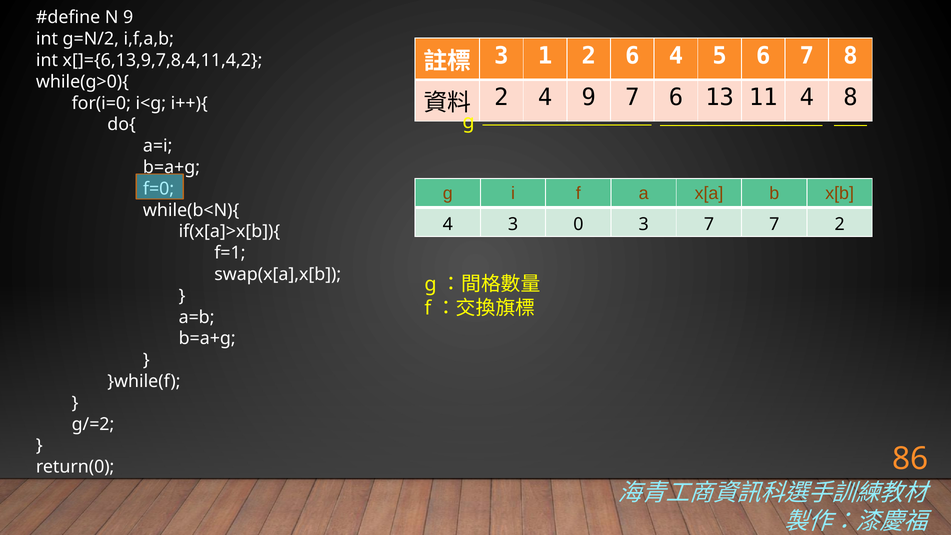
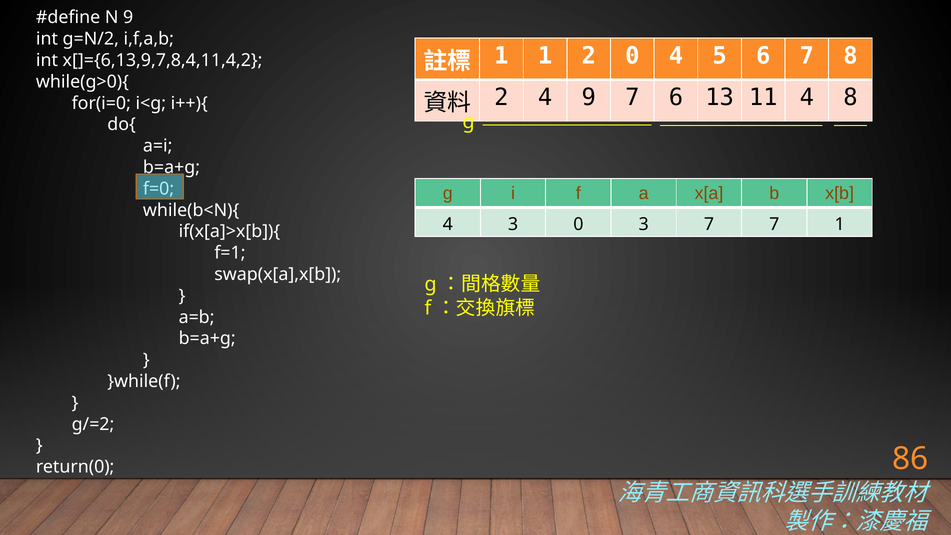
3: 3 -> 1 (501, 56)
2 6: 6 -> 0 (632, 56)
7 2: 2 -> 1 (840, 224)
